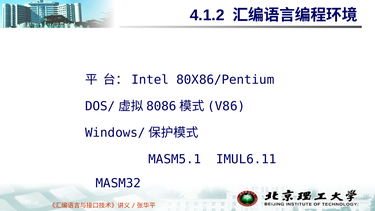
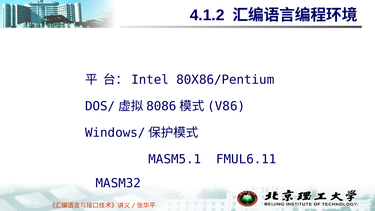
IMUL6.11: IMUL6.11 -> FMUL6.11 (246, 159)
